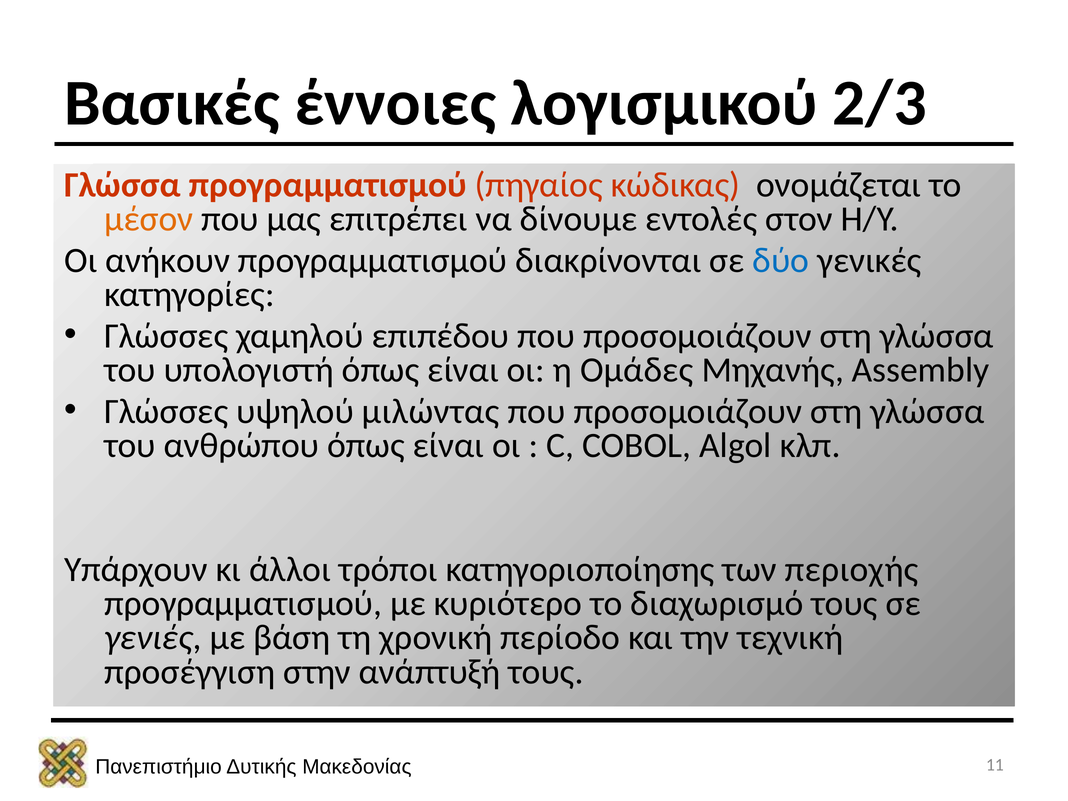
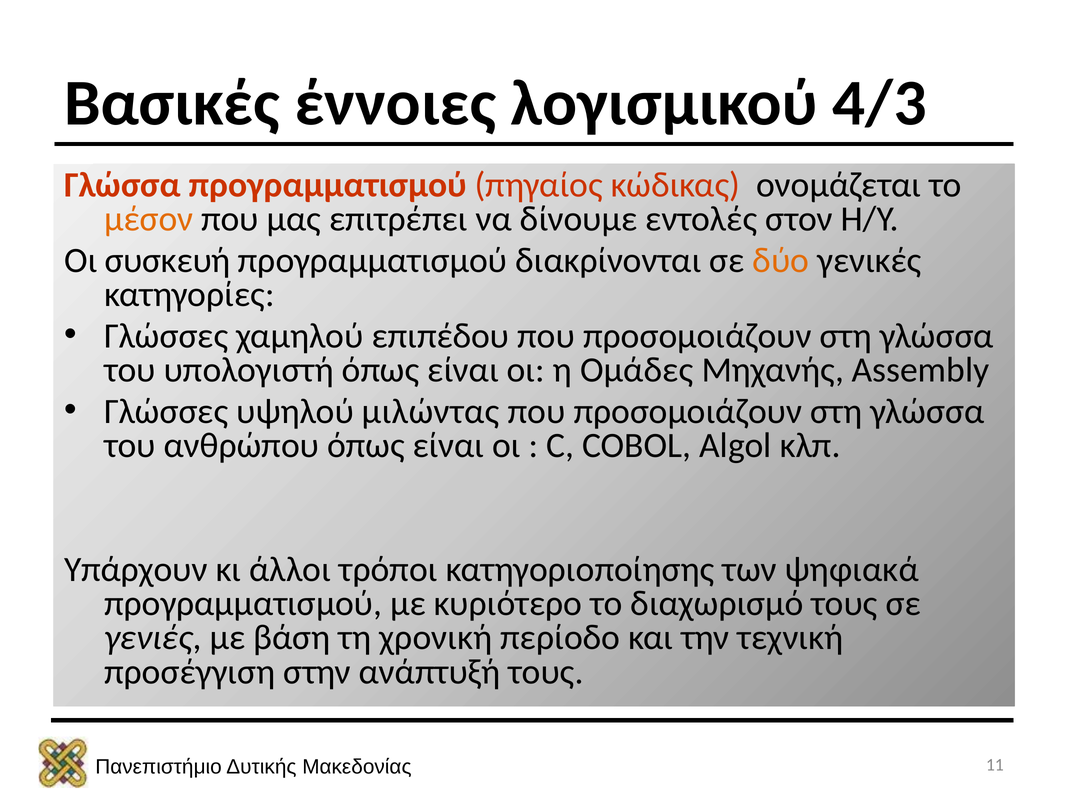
2/3: 2/3 -> 4/3 (879, 103)
ανήκουν: ανήκουν -> συσκευή (168, 260)
δύο colour: blue -> orange (781, 260)
περιοχής: περιοχής -> ψηφιακά (852, 569)
